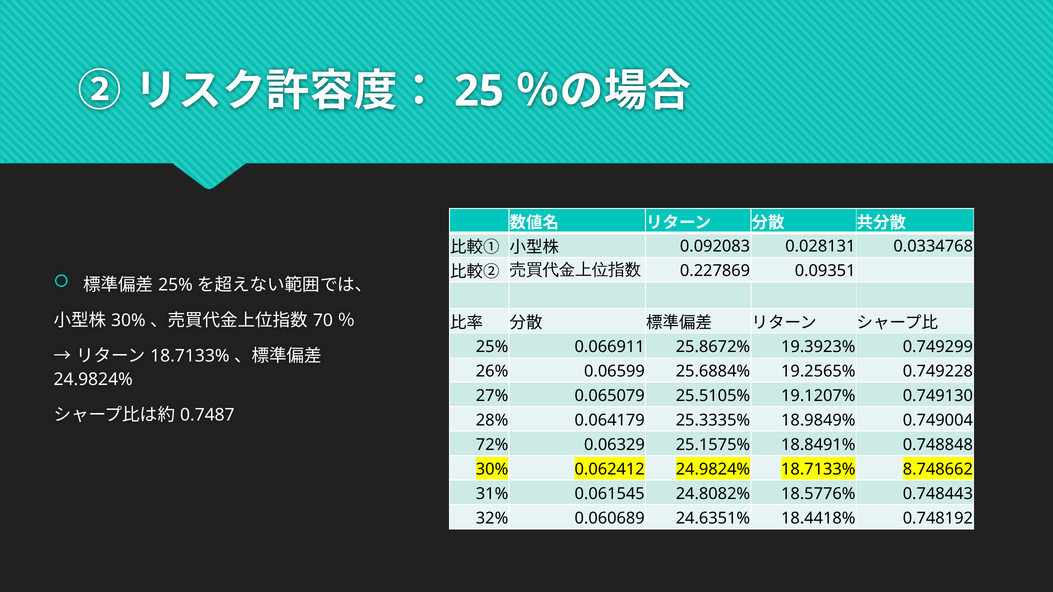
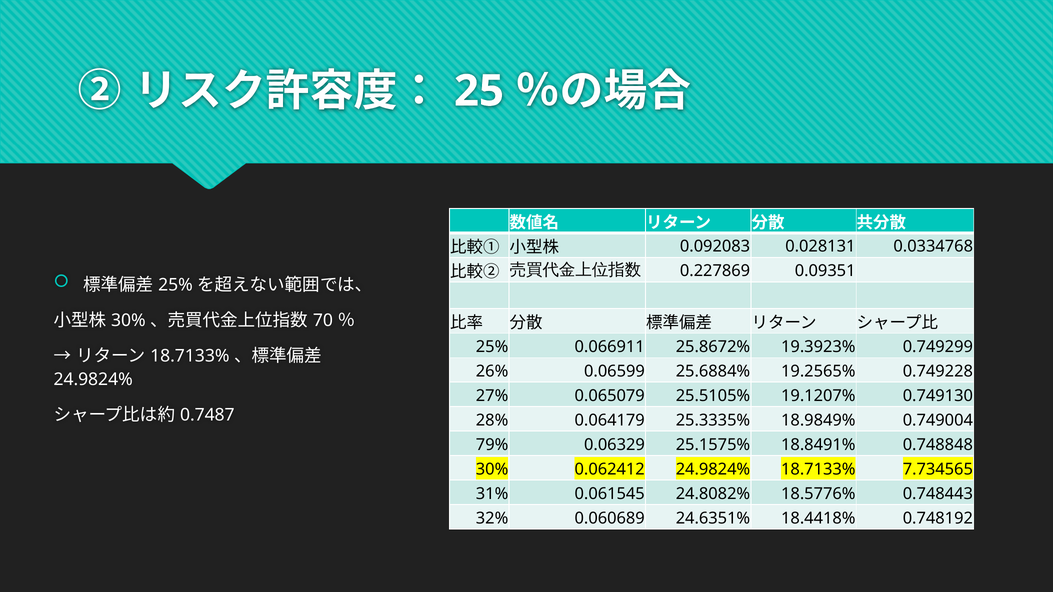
72%: 72% -> 79% (492, 445)
8.748662: 8.748662 -> 7.734565 (938, 469)
